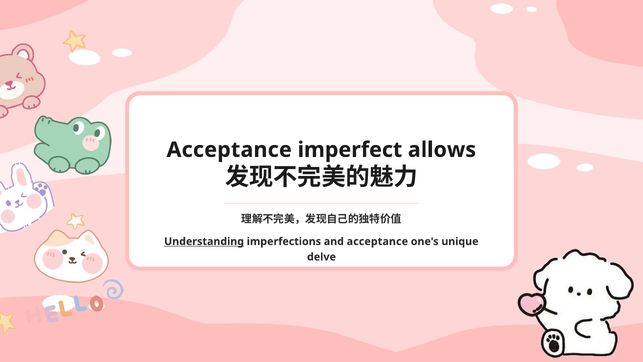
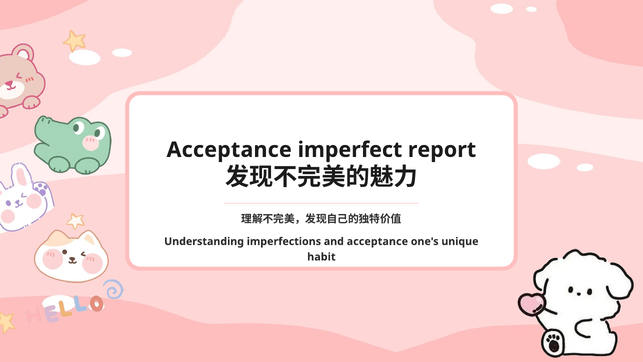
allows: allows -> report (442, 150)
Understanding underline: present -> none (204, 241)
delve: delve -> habit (321, 257)
